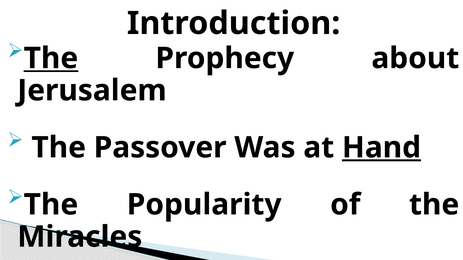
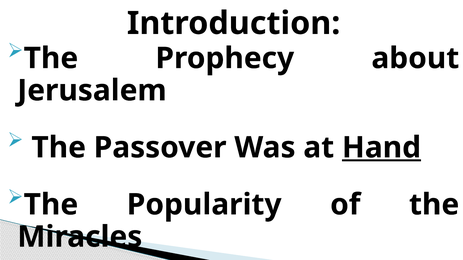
The underline: present -> none (51, 58)
